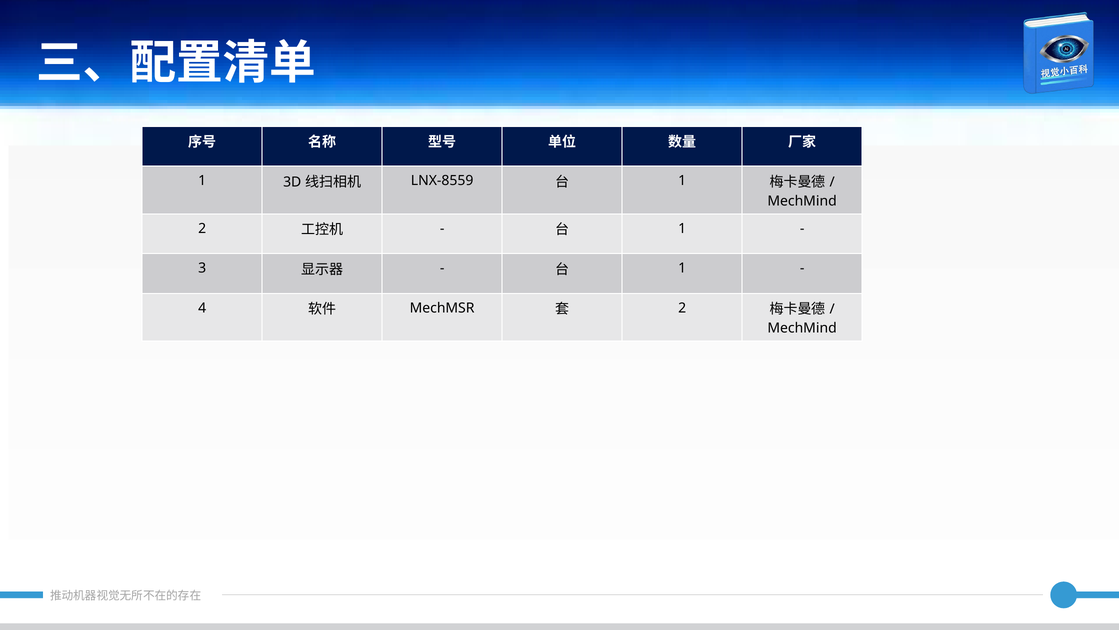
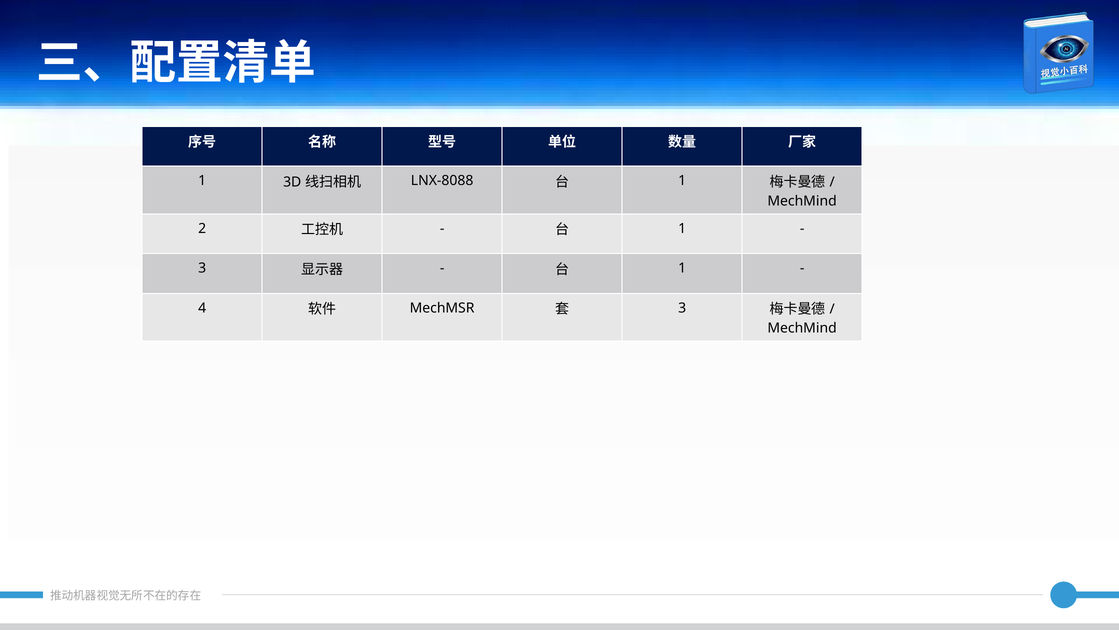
LNX-8559: LNX-8559 -> LNX-8088 (442, 181)
2: 2 -> 3 (682, 308)
